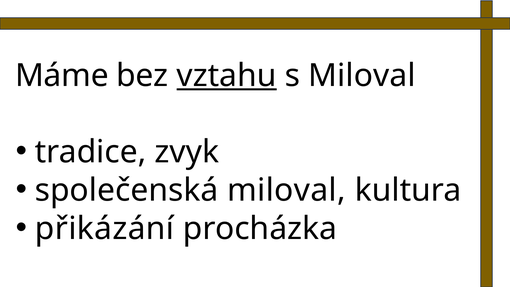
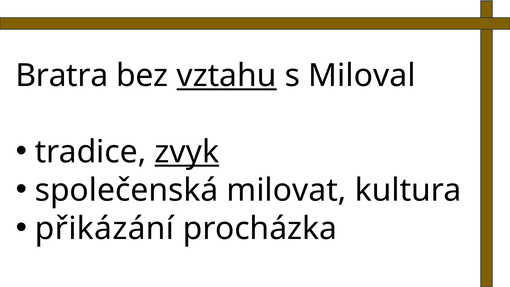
Máme: Máme -> Bratra (62, 75)
zvyk underline: none -> present (187, 152)
společenská miloval: miloval -> milovat (286, 190)
